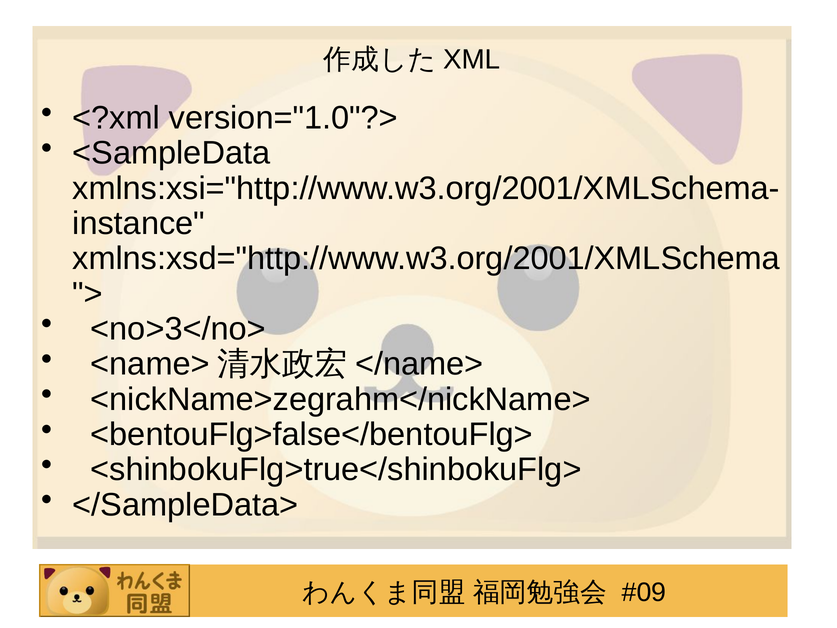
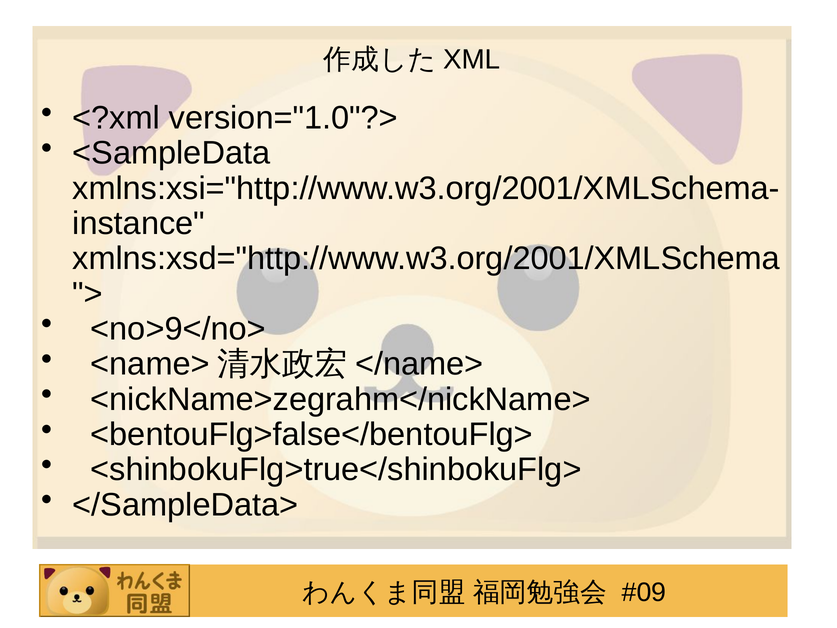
<no>3</no>: <no>3</no> -> <no>9</no> (178, 329)
